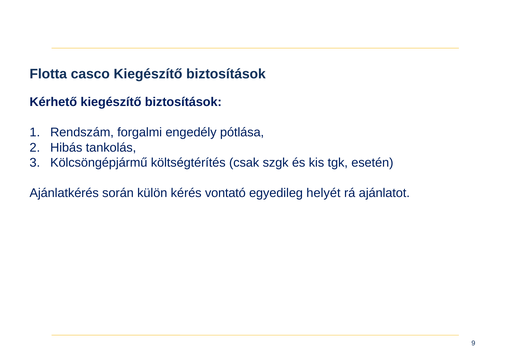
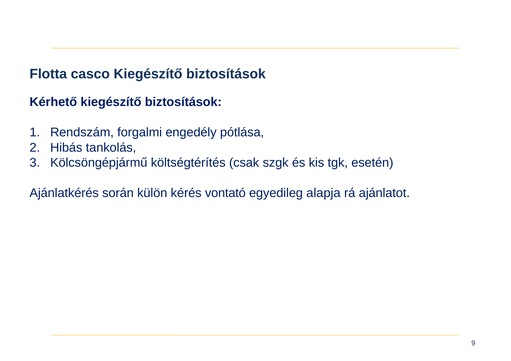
helyét: helyét -> alapja (323, 193)
